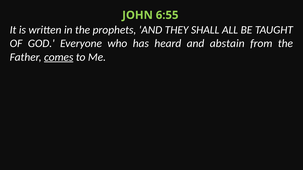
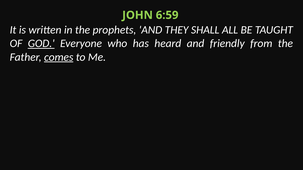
6:55: 6:55 -> 6:59 (167, 15)
GOD underline: none -> present (41, 44)
abstain: abstain -> friendly (227, 44)
